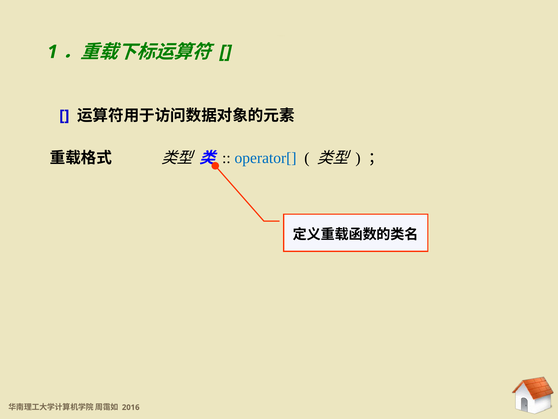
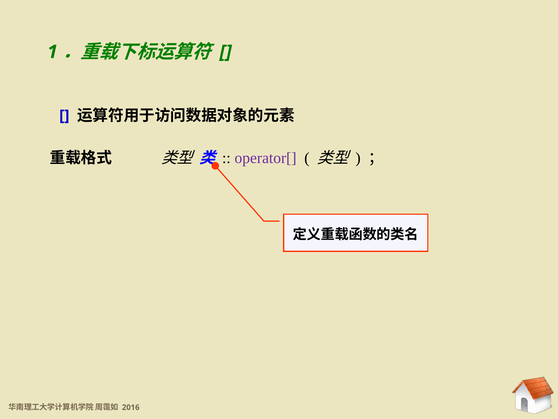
operator[ colour: blue -> purple (266, 158)
